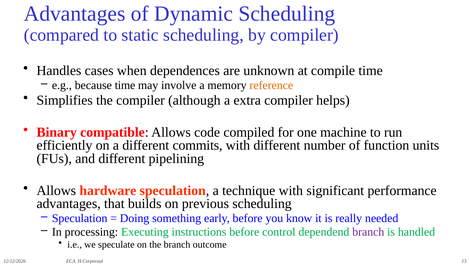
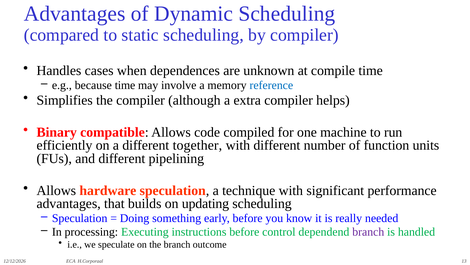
reference colour: orange -> blue (271, 85)
commits: commits -> together (197, 145)
previous: previous -> updating (206, 203)
